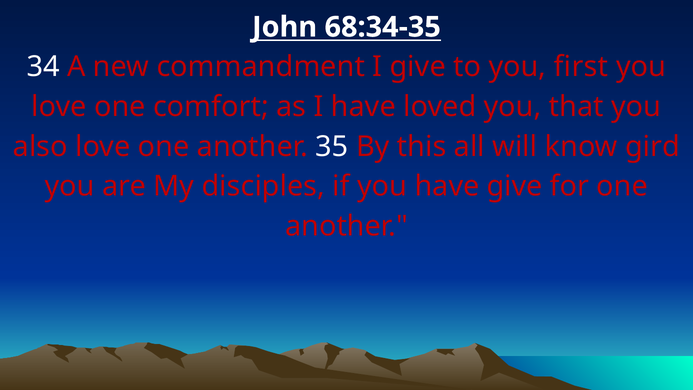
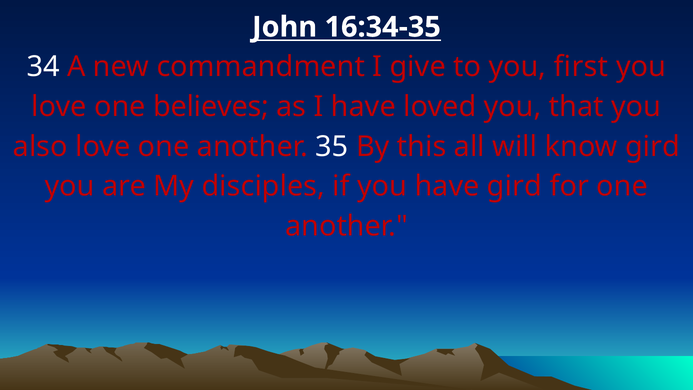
68:34-35: 68:34-35 -> 16:34-35 (383, 27)
comfort: comfort -> believes (211, 107)
have give: give -> gird (515, 186)
